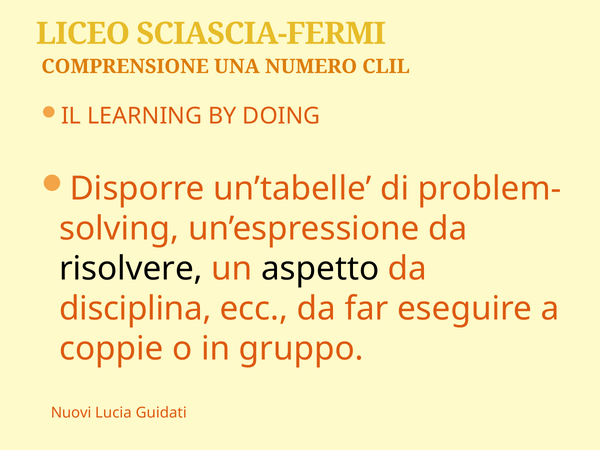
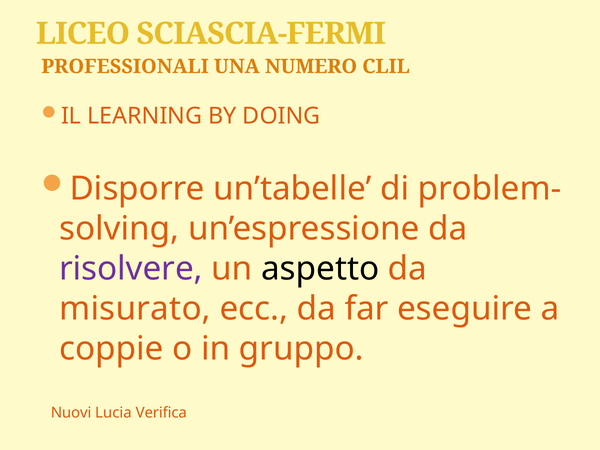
COMPRENSIONE: COMPRENSIONE -> PROFESSIONALI (125, 67)
risolvere colour: black -> purple (131, 269)
disciplina: disciplina -> misurato (135, 309)
Guidati: Guidati -> Verifica (161, 413)
